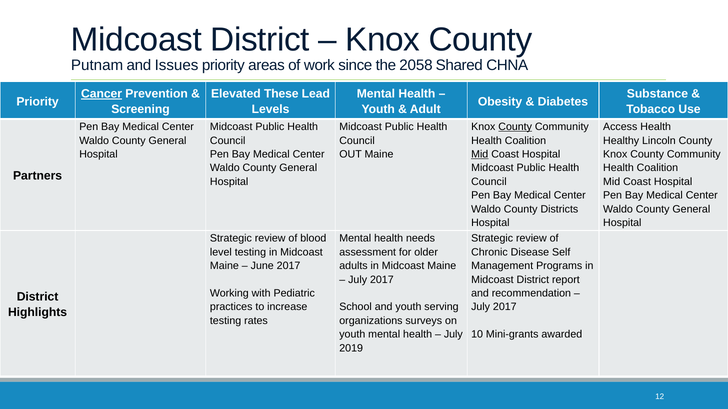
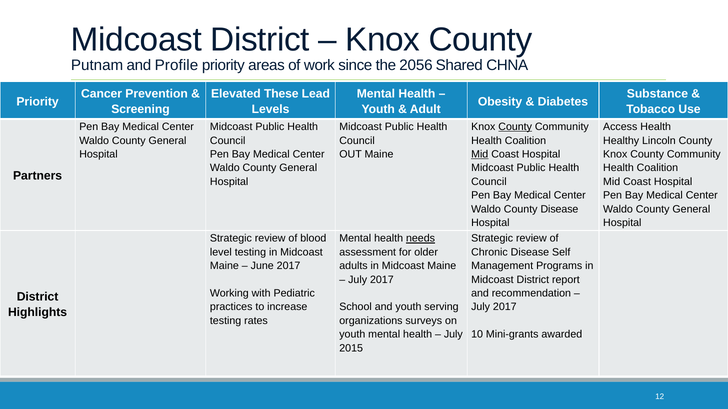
Issues: Issues -> Profile (176, 65)
2058: 2058 -> 2056 (416, 65)
Cancer underline: present -> none (102, 94)
County Districts: Districts -> Disease (559, 209)
needs underline: none -> present (421, 239)
2019: 2019 -> 2015 (351, 348)
